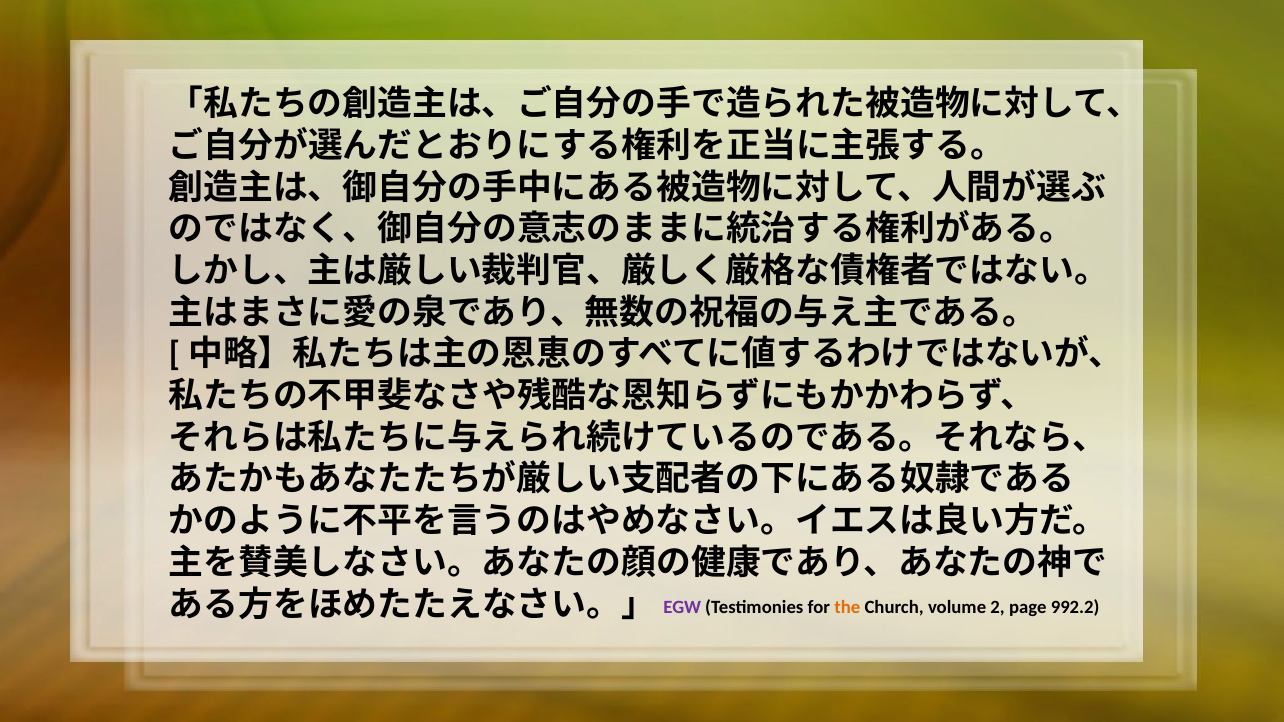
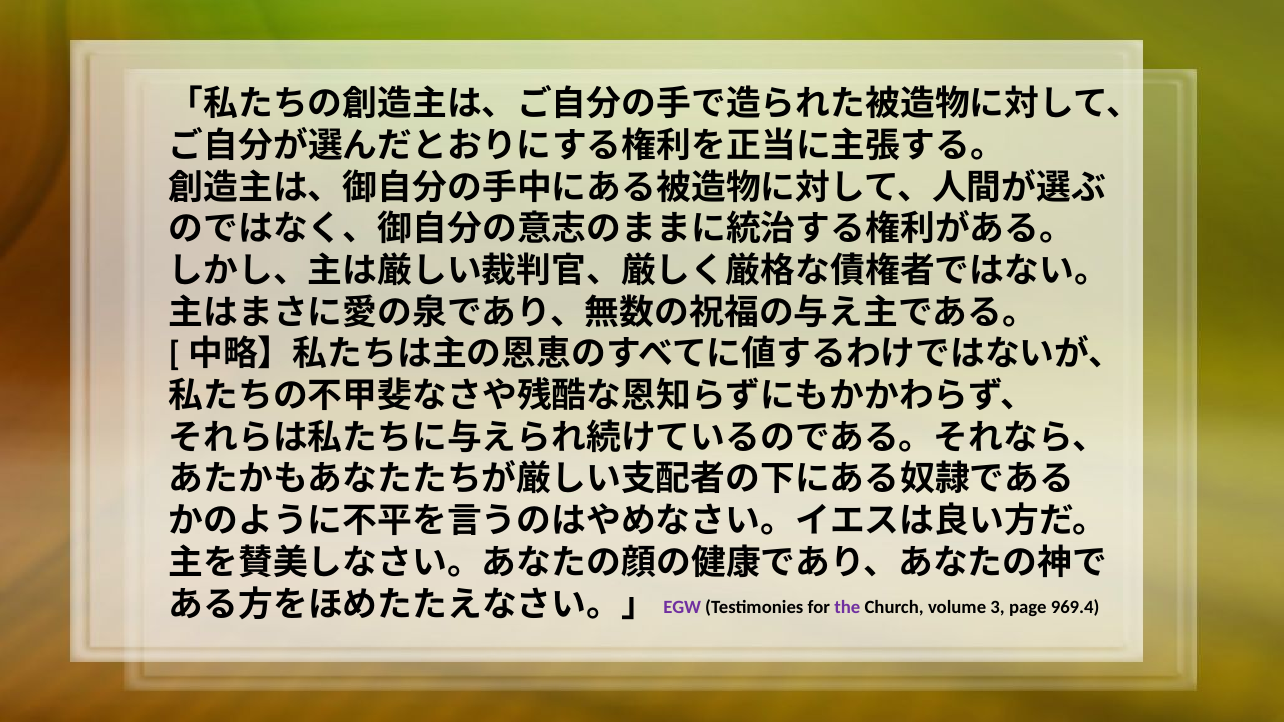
the colour: orange -> purple (847, 607)
2: 2 -> 3 (998, 607)
992.2: 992.2 -> 969.4 (1075, 607)
